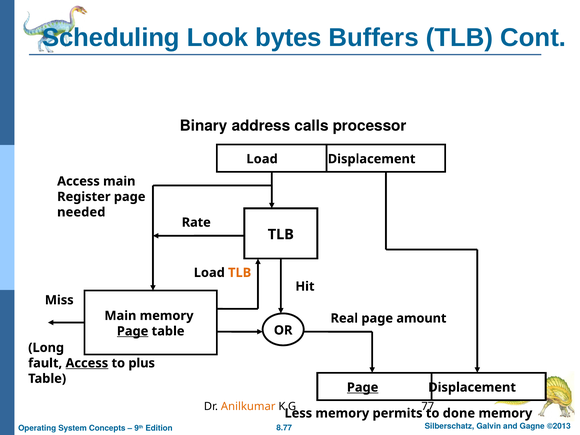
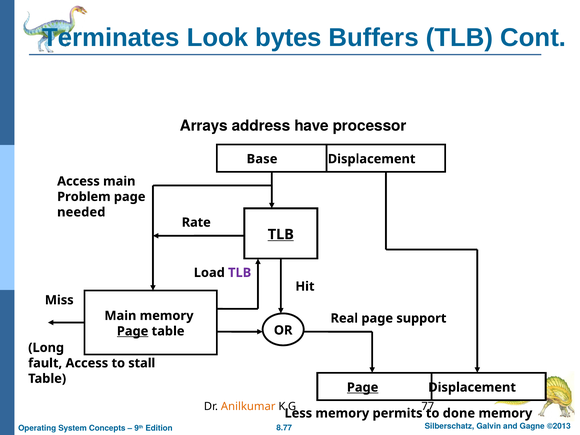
Scheduling: Scheduling -> Terminates (111, 38)
Binary: Binary -> Arrays (204, 126)
calls: calls -> have (312, 126)
Load: Load -> Base (262, 159)
Register: Register -> Problem (84, 197)
TLB underline: none -> present (281, 234)
TLB colour: orange -> purple (240, 273)
amount: amount -> support (421, 318)
Access underline: present -> none (87, 363)
plus: plus -> stall (142, 363)
